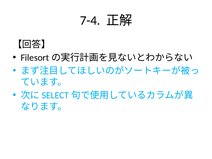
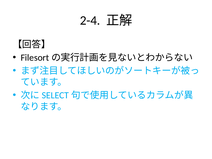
7-4: 7-4 -> 2-4 (90, 21)
